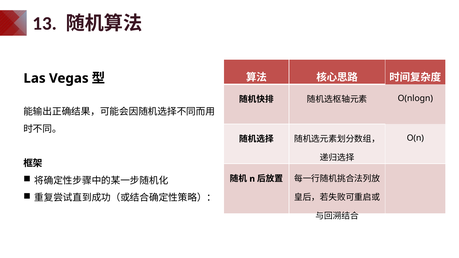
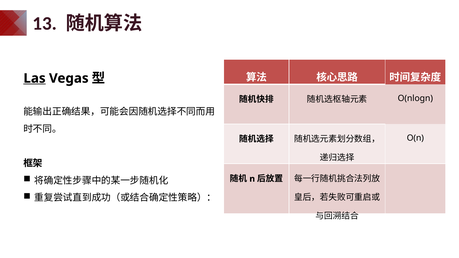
Las underline: none -> present (35, 78)
